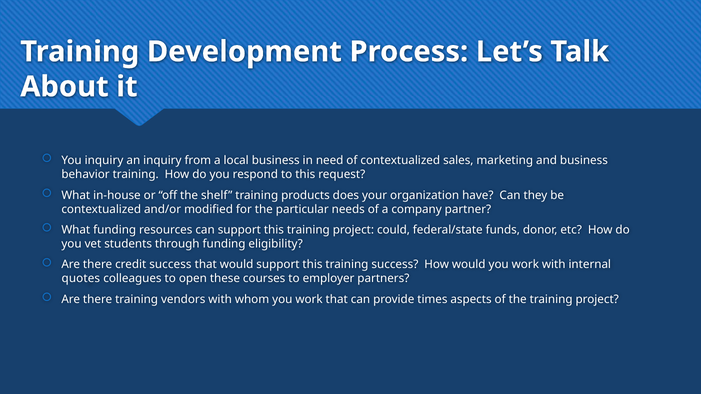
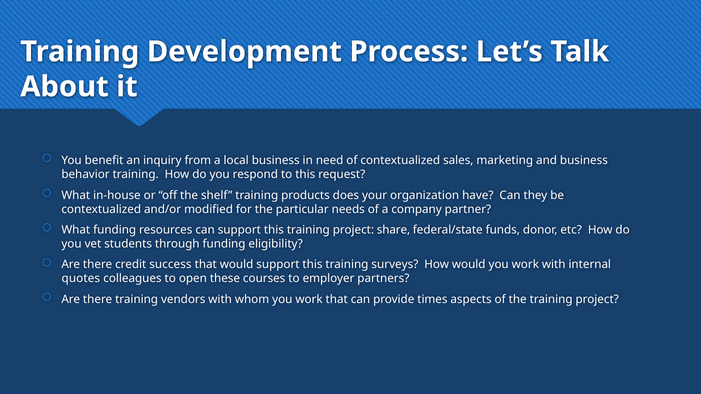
You inquiry: inquiry -> benefit (104, 161)
could: could -> share (394, 230)
training success: success -> surveys (395, 265)
